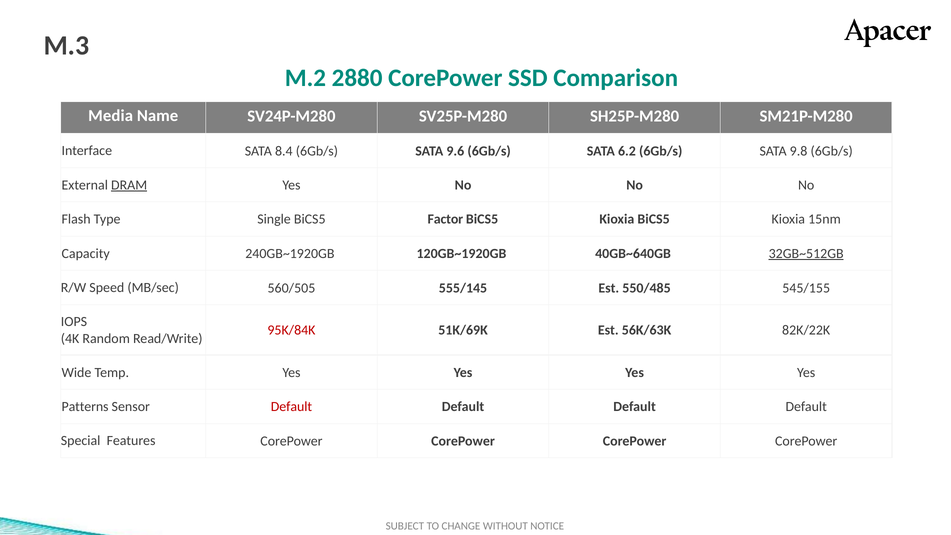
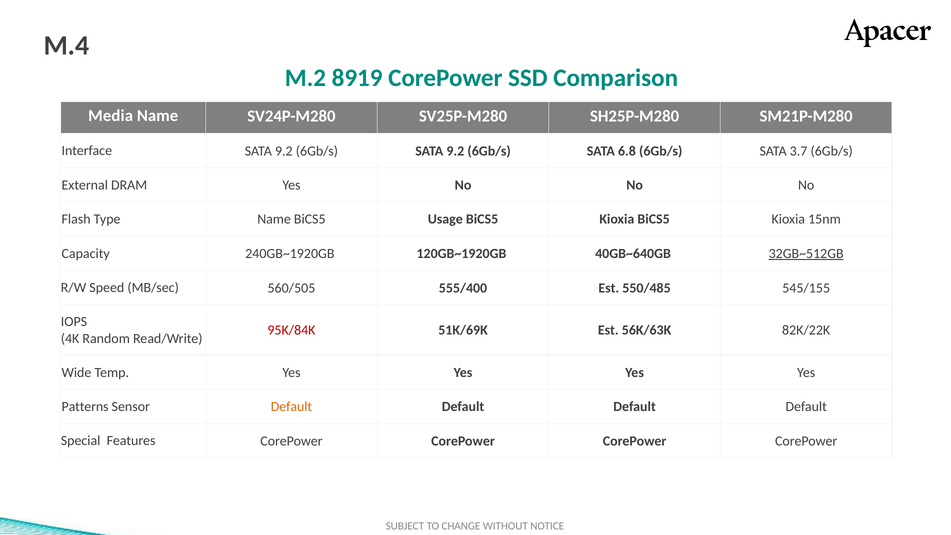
M.3: M.3 -> M.4 (67, 45)
2880: 2880 -> 8919 (357, 78)
Interface SATA 8.4: 8.4 -> 9.2 (284, 151)
6Gb/s SATA 9.6: 9.6 -> 9.2 (455, 151)
6.2: 6.2 -> 6.8 (627, 151)
9.8: 9.8 -> 3.7 (799, 151)
DRAM underline: present -> none (129, 185)
Type Single: Single -> Name (274, 219)
Factor: Factor -> Usage (445, 219)
555/145: 555/145 -> 555/400 (463, 288)
Default colour: red -> orange (291, 407)
